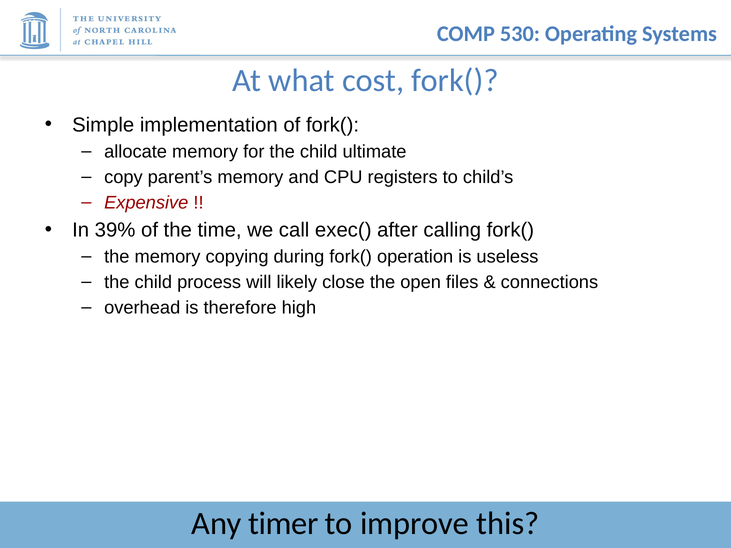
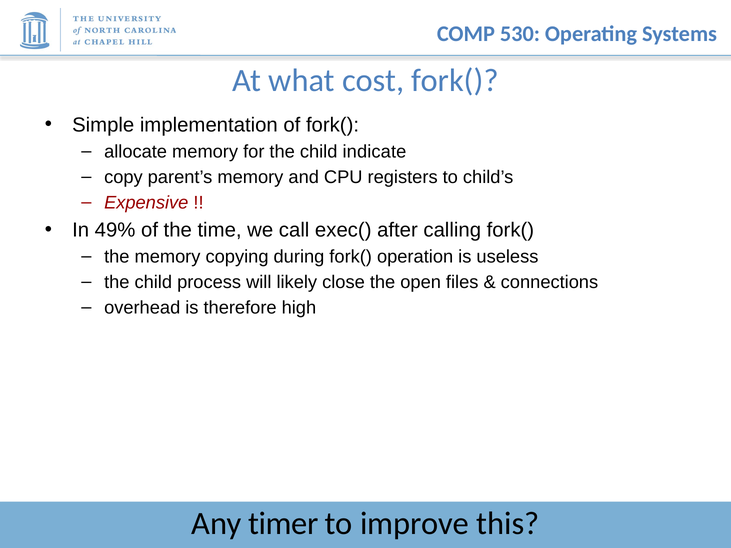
ultimate: ultimate -> indicate (374, 152)
39%: 39% -> 49% (115, 230)
